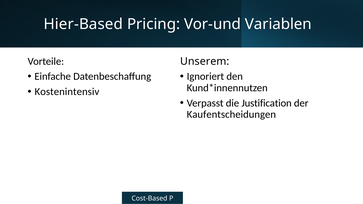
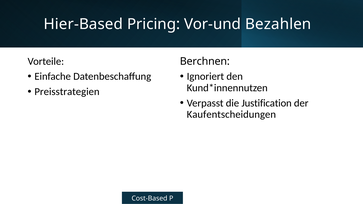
Variablen: Variablen -> Bezahlen (278, 24)
Unserem: Unserem -> Berchnen (205, 61)
Kostenintensiv: Kostenintensiv -> Preisstrategien (67, 92)
